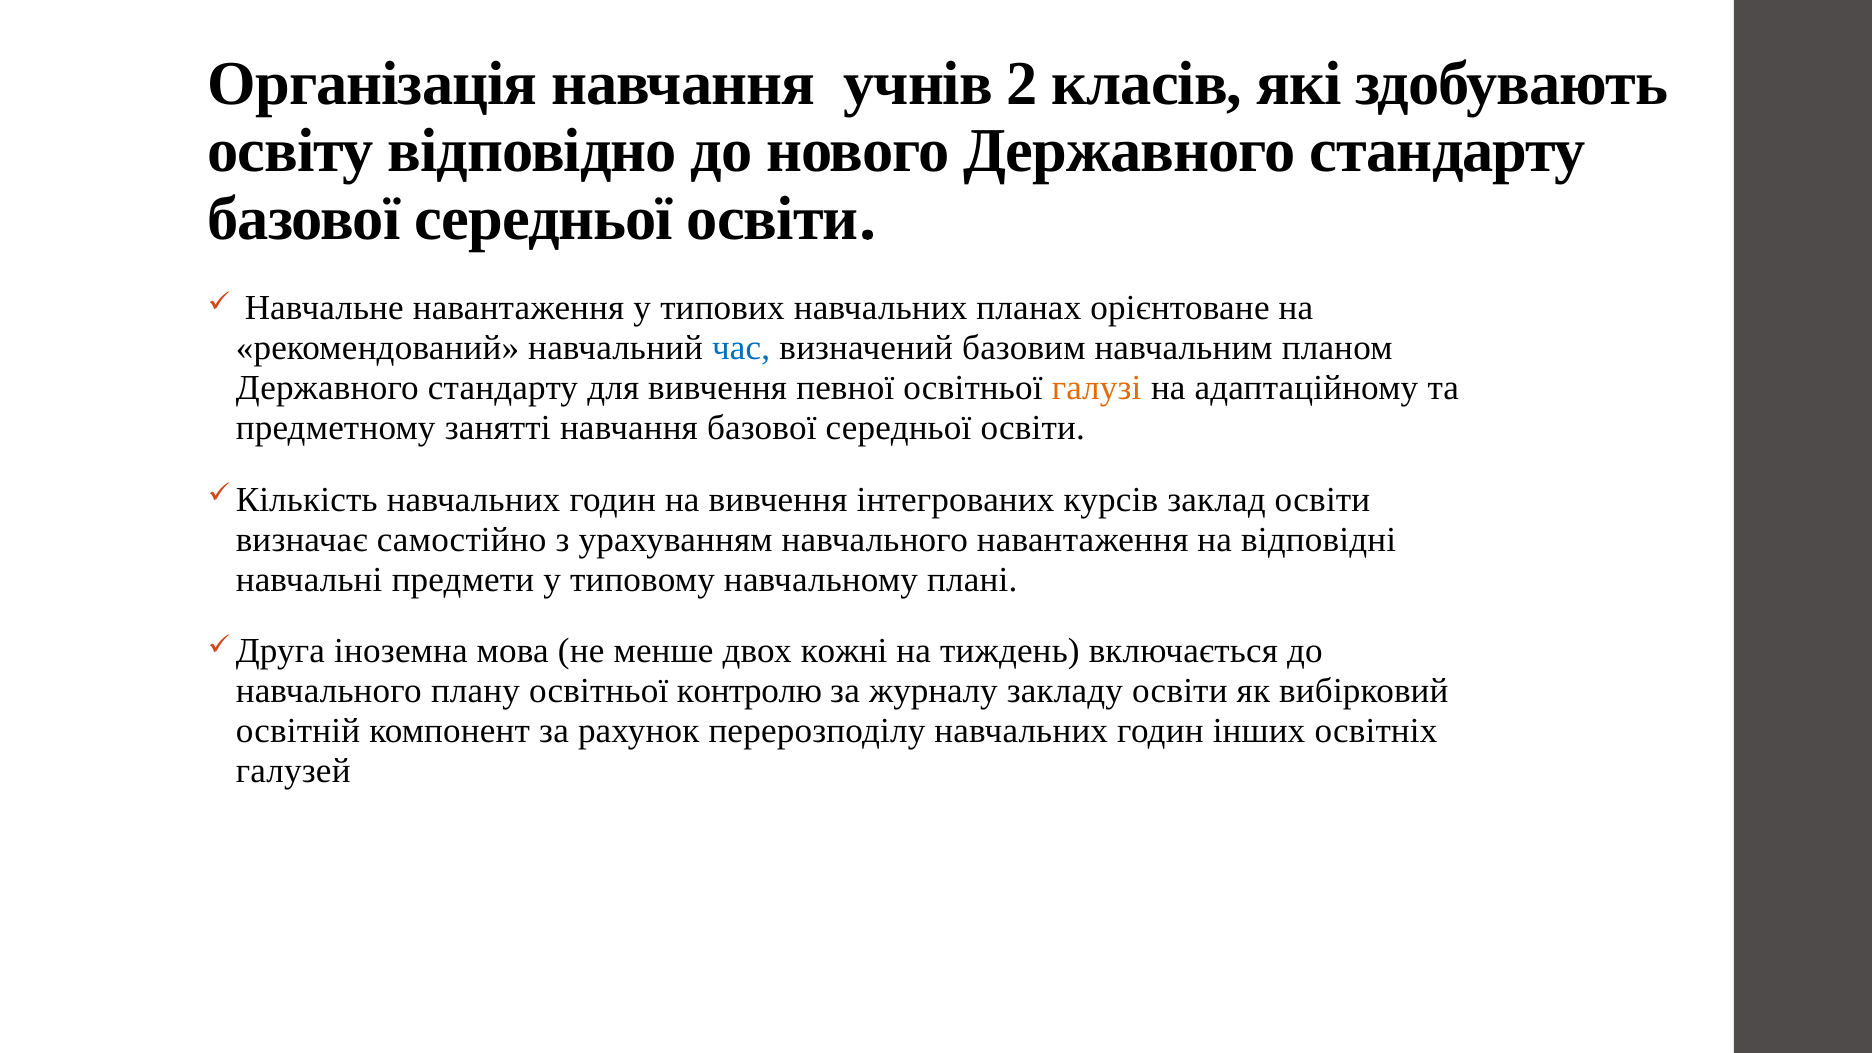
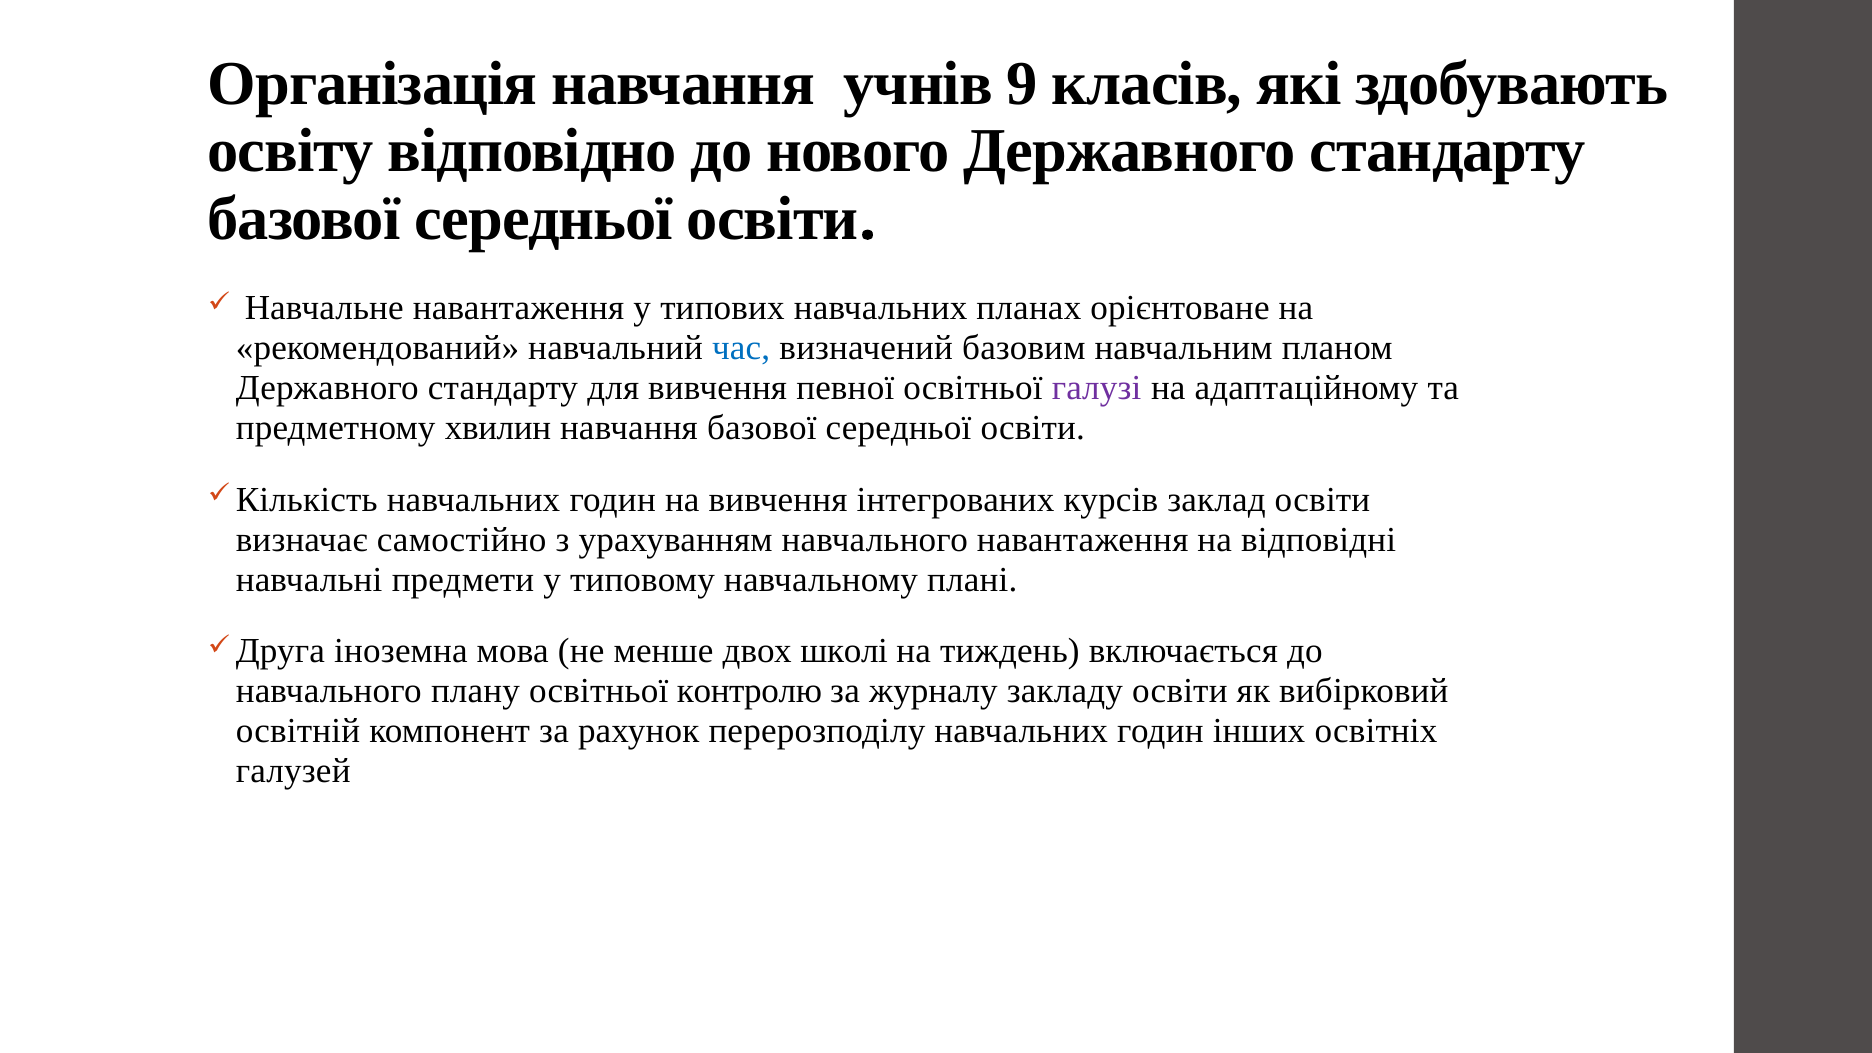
2: 2 -> 9 (1022, 84)
галузі colour: orange -> purple (1097, 388)
занятті: занятті -> хвилин (498, 428)
кожні: кожні -> школі (844, 651)
